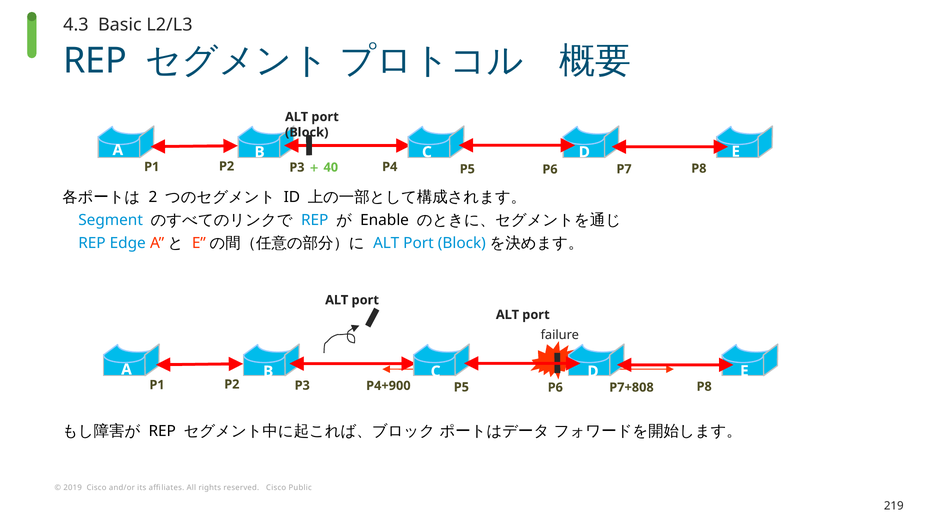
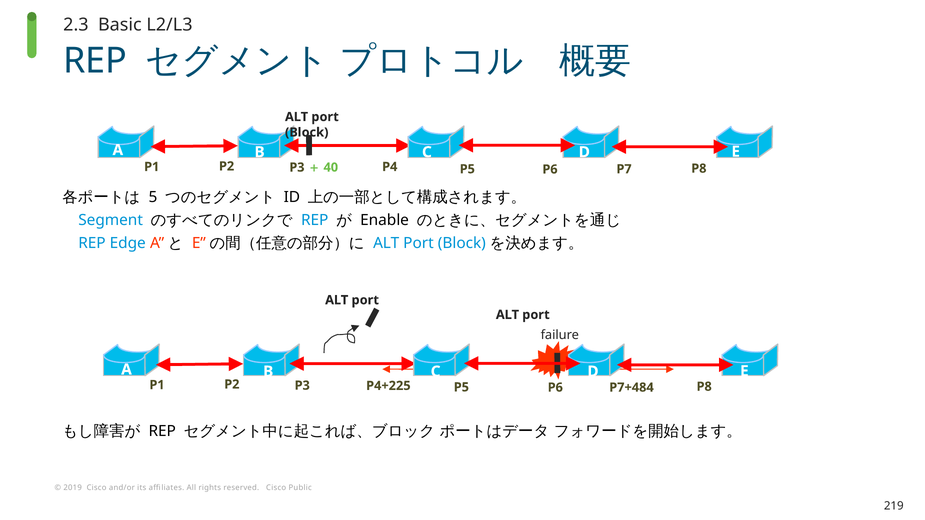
4.3: 4.3 -> 2.3 (76, 25)
2: 2 -> 5 (153, 197)
P4+900: P4+900 -> P4+225 (388, 386)
P7+808: P7+808 -> P7+484 (631, 388)
